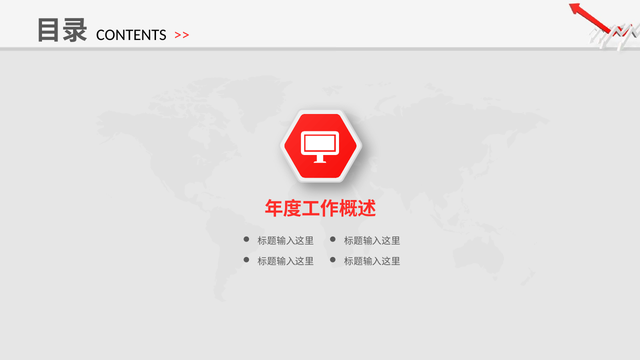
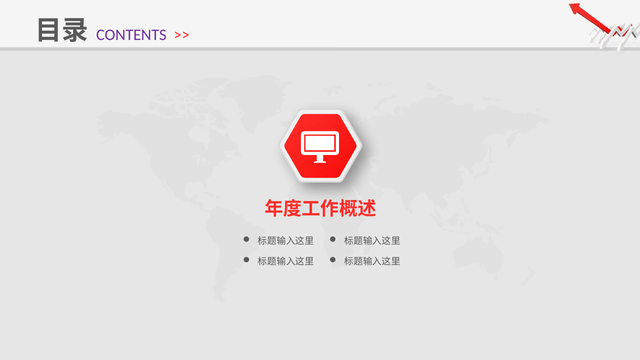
CONTENTS colour: black -> purple (131, 35)
